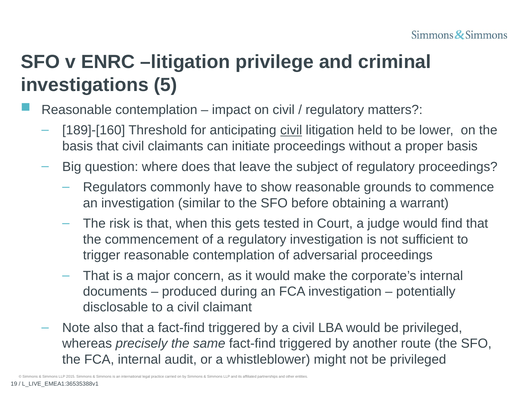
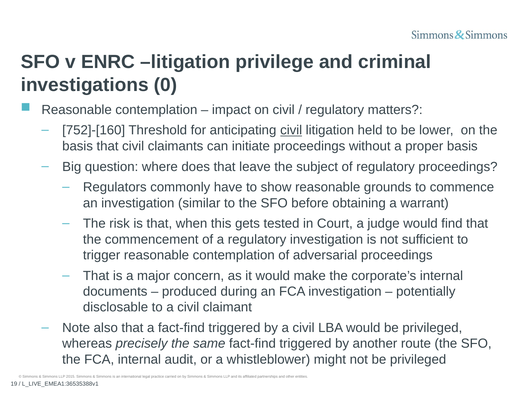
5: 5 -> 0 (166, 85)
189]-[160: 189]-[160 -> 752]-[160 (94, 130)
